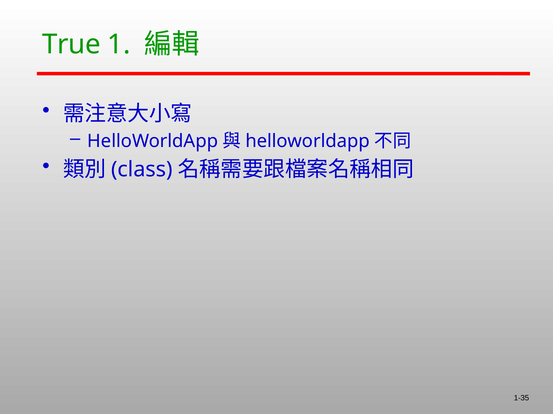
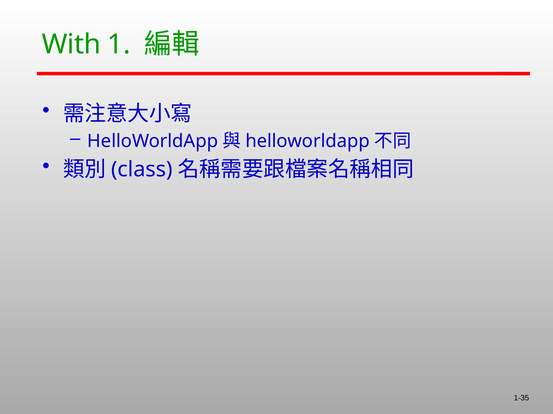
True: True -> With (71, 44)
